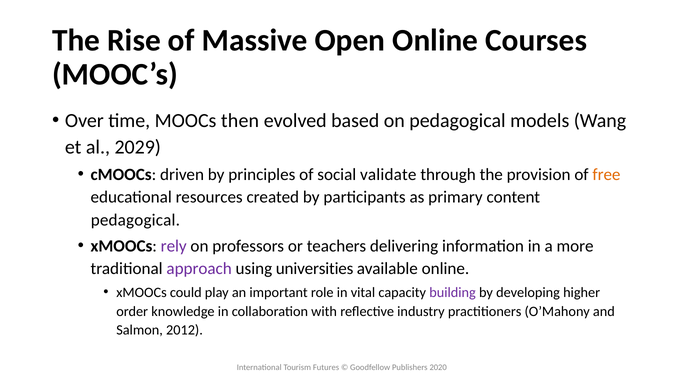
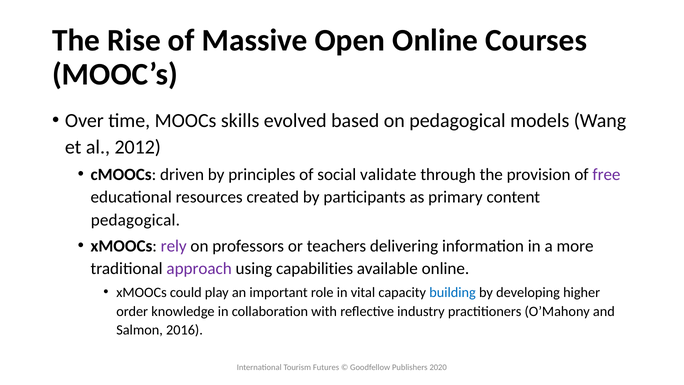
then: then -> skills (240, 121)
2029: 2029 -> 2012 (138, 147)
free colour: orange -> purple (606, 175)
universities: universities -> capabilities (315, 268)
building colour: purple -> blue (453, 292)
2012: 2012 -> 2016 (184, 330)
